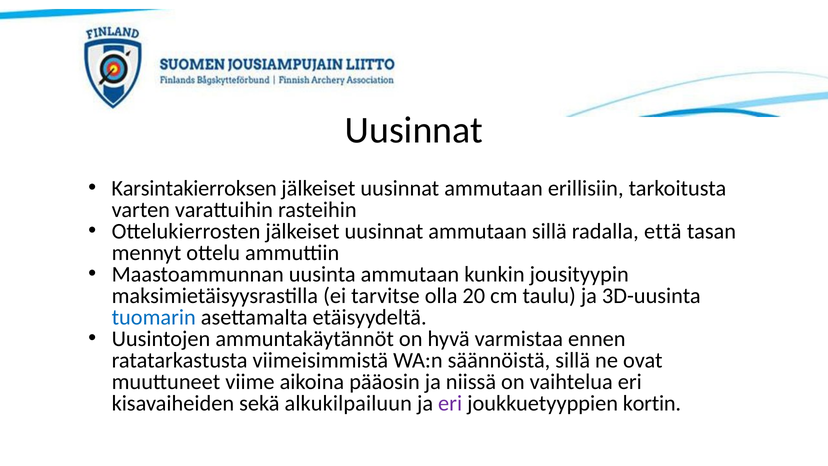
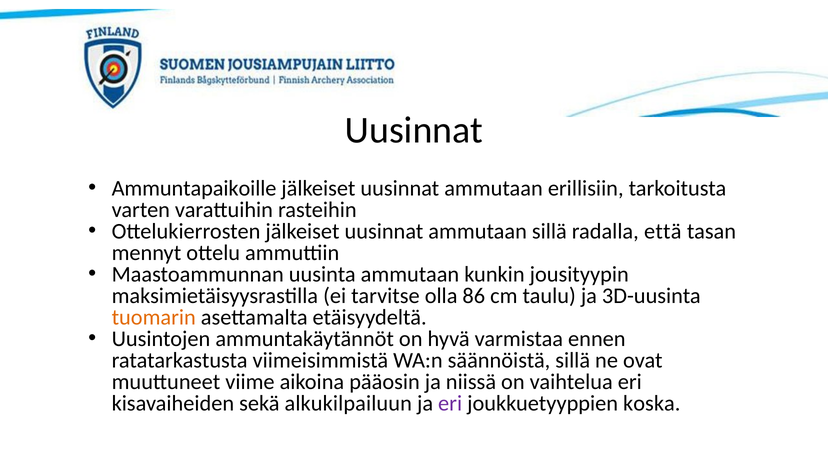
Karsintakierroksen: Karsintakierroksen -> Ammuntapaikoille (194, 188)
20: 20 -> 86 (474, 296)
tuomarin colour: blue -> orange (154, 317)
kortin: kortin -> koska (652, 403)
